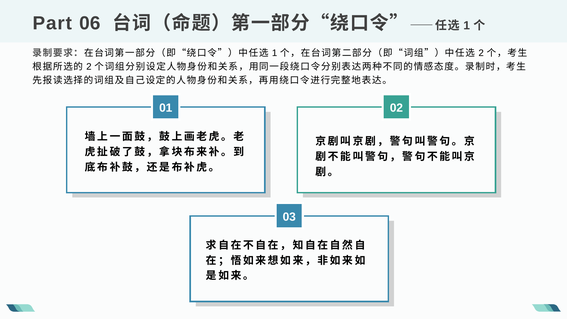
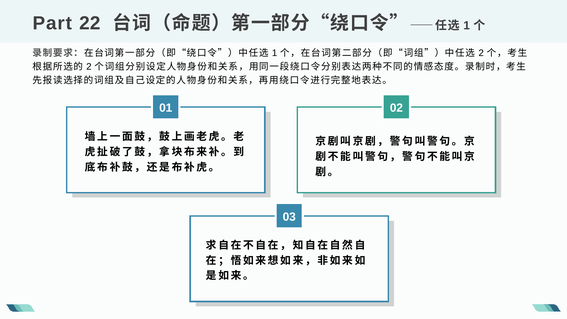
06: 06 -> 22 (90, 23)
